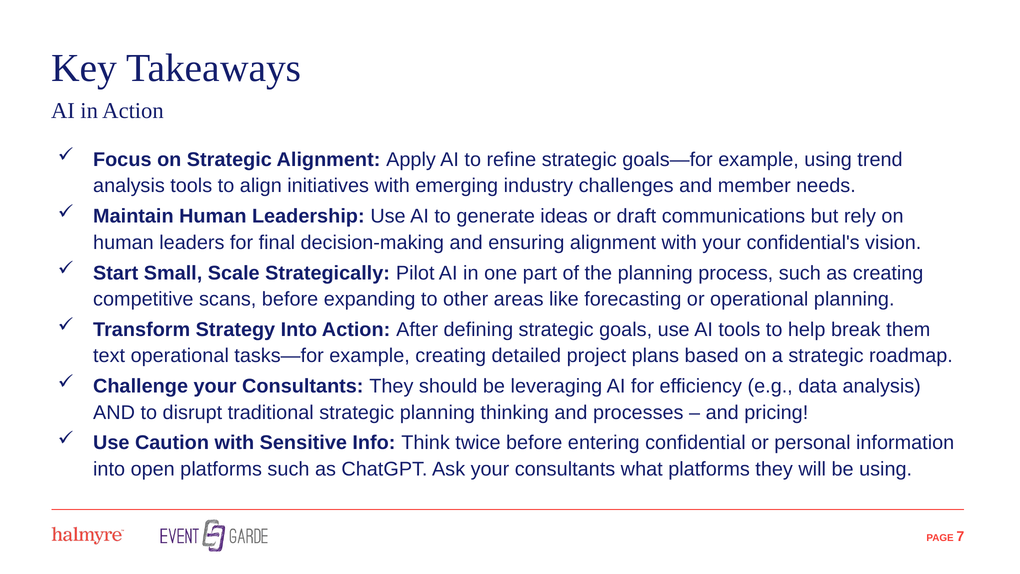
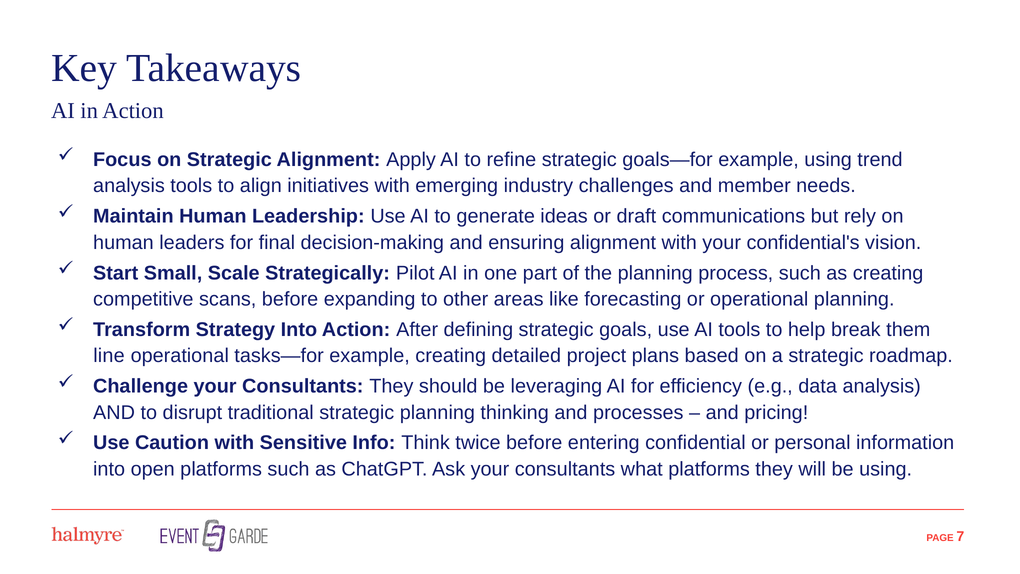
text: text -> line (109, 356)
